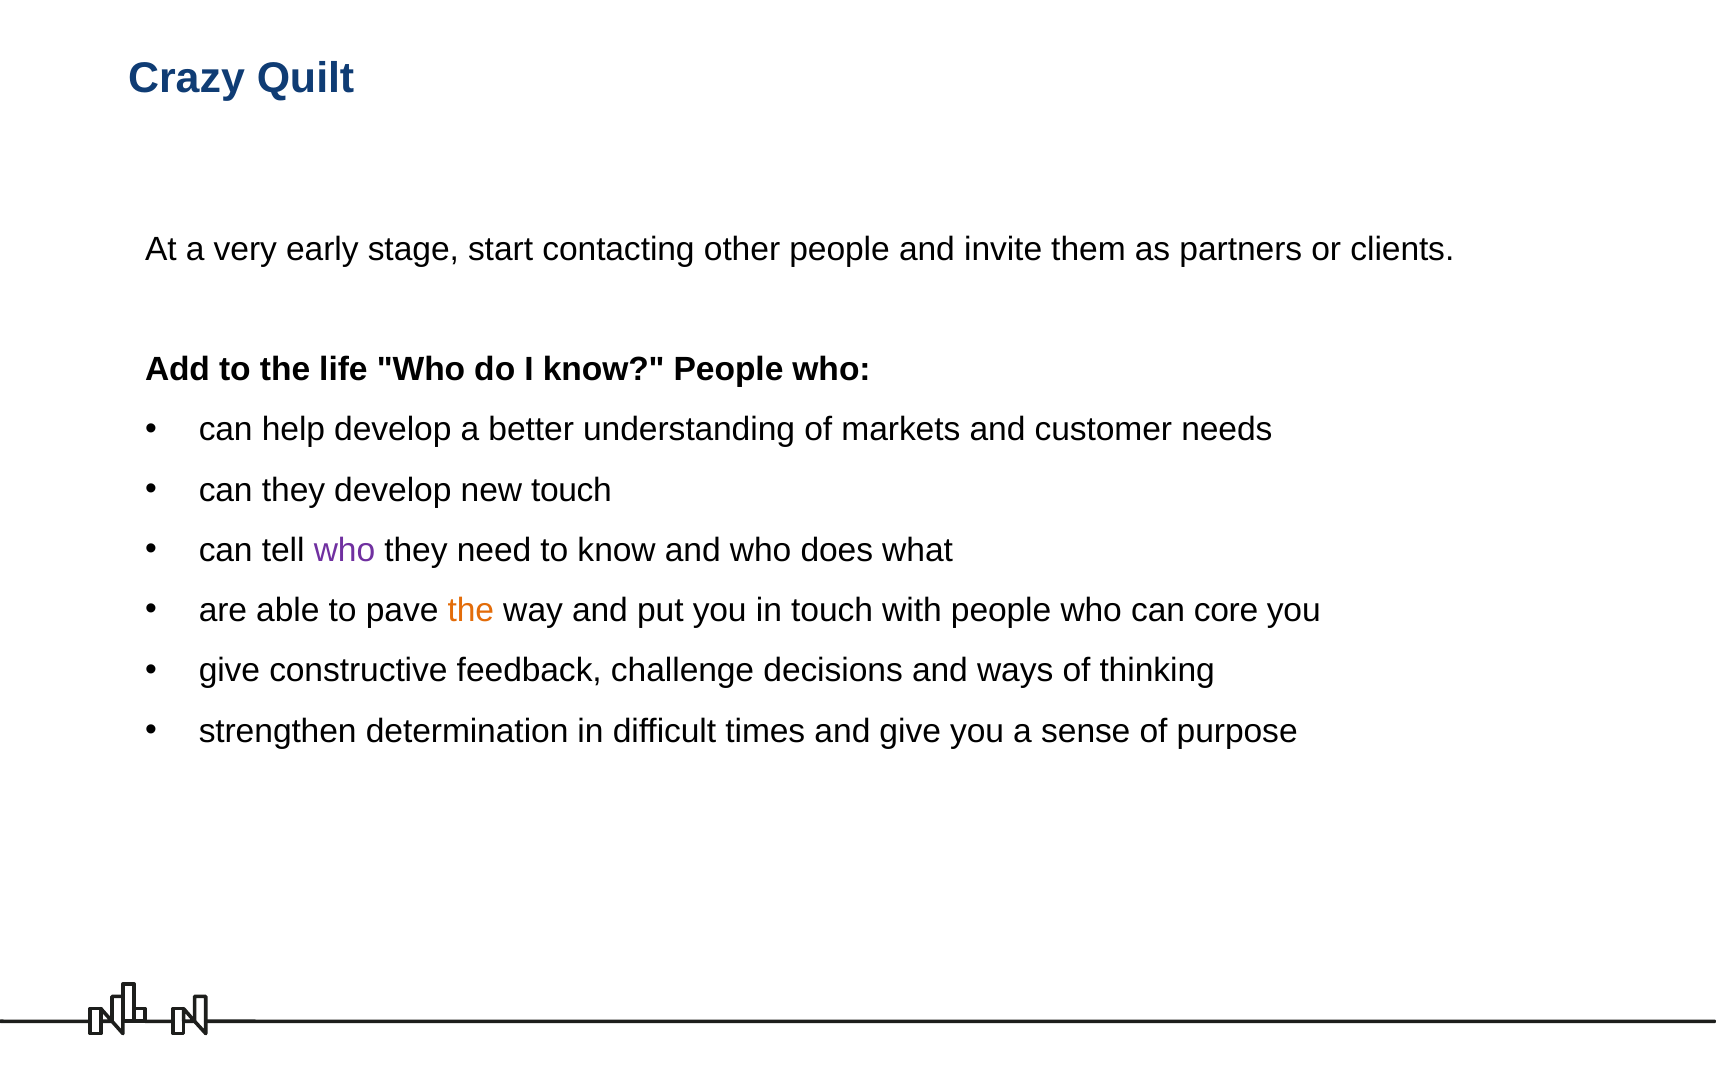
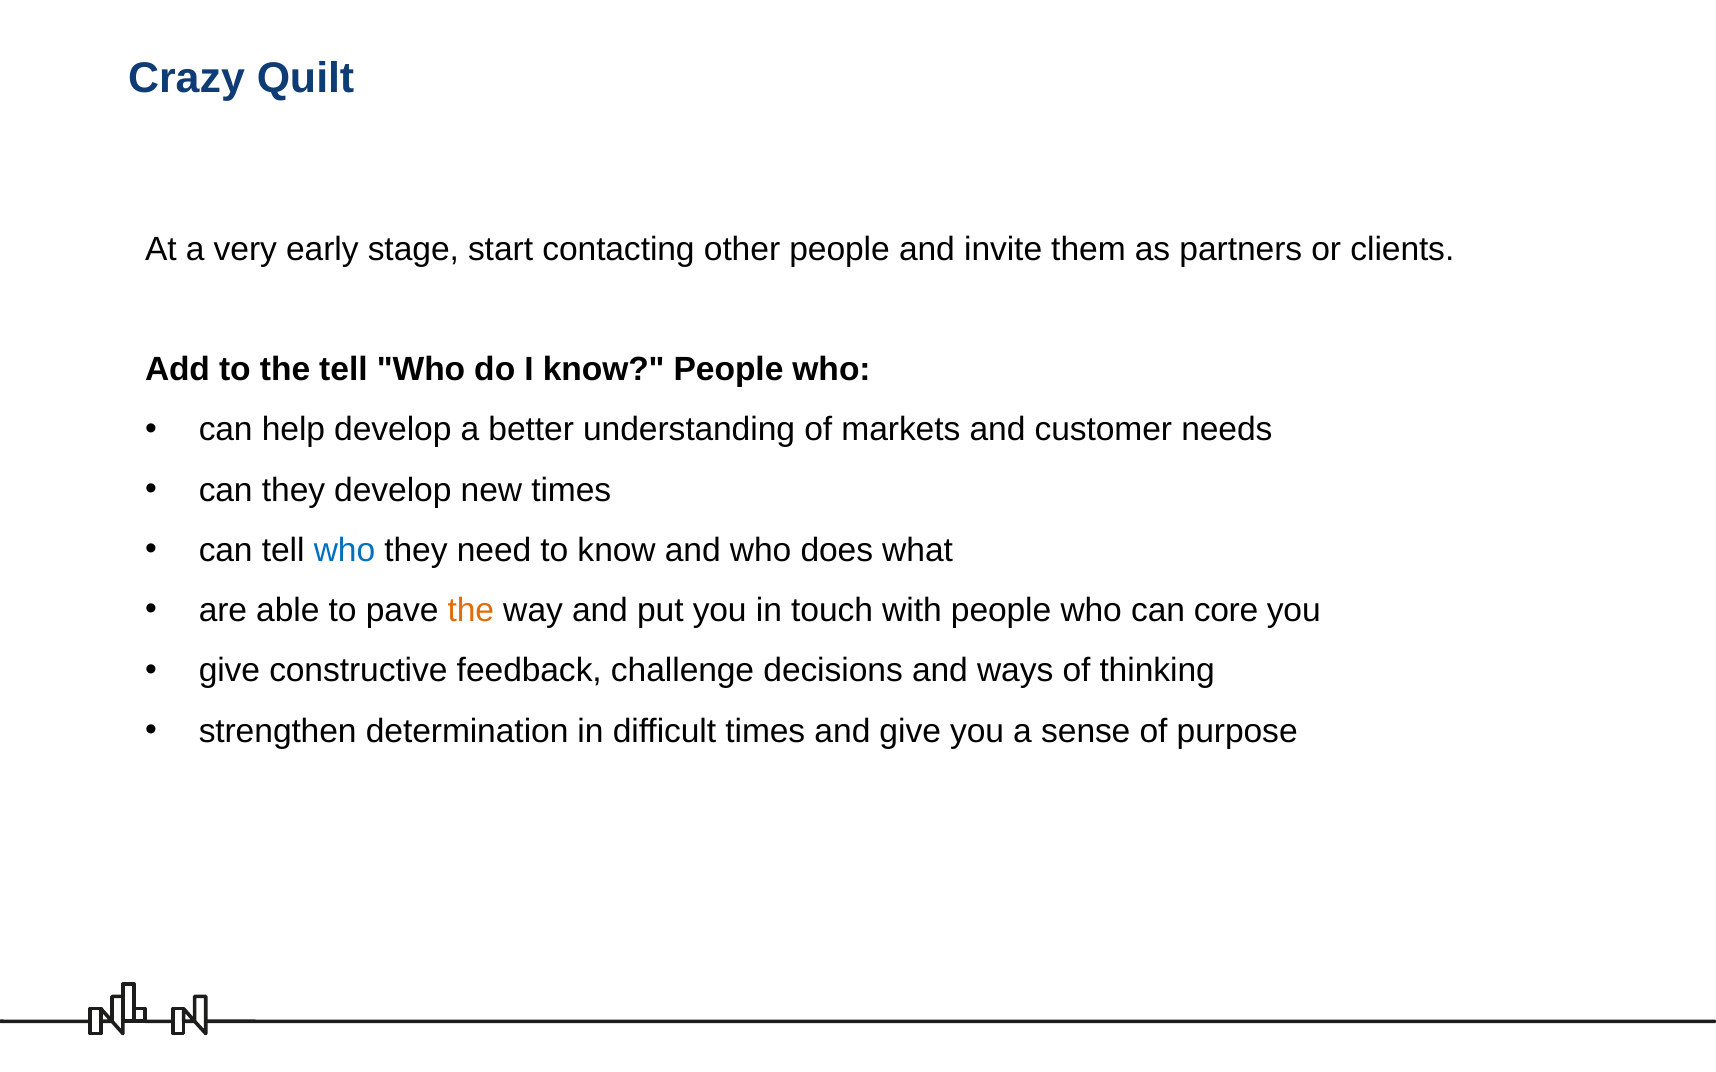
the life: life -> tell (343, 370)
new touch: touch -> times (571, 490)
who colour: purple -> blue (345, 551)
